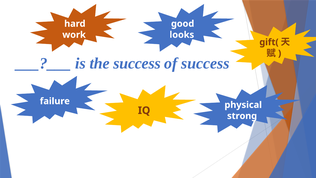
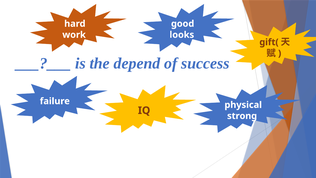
the success: success -> depend (137, 63)
